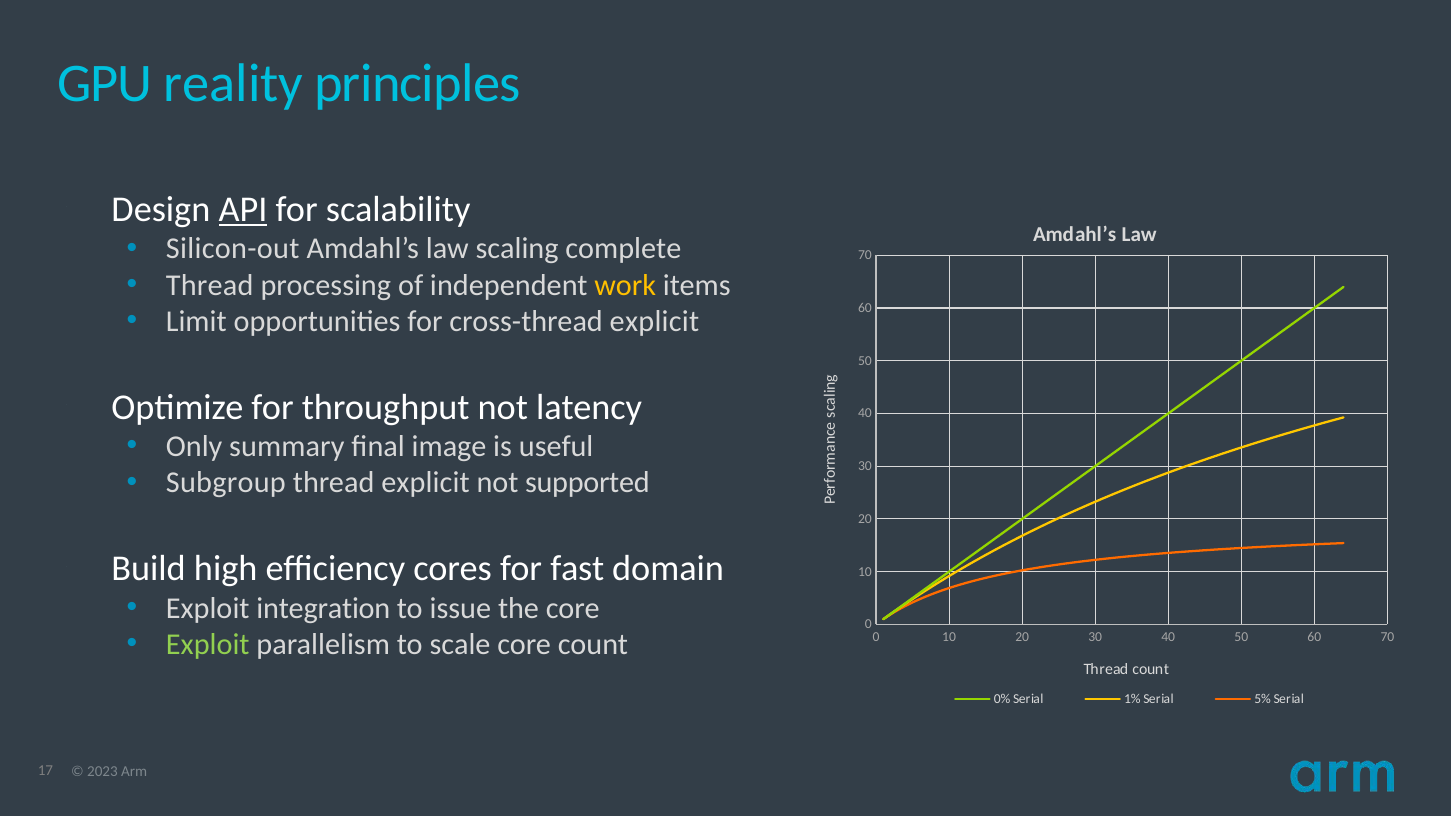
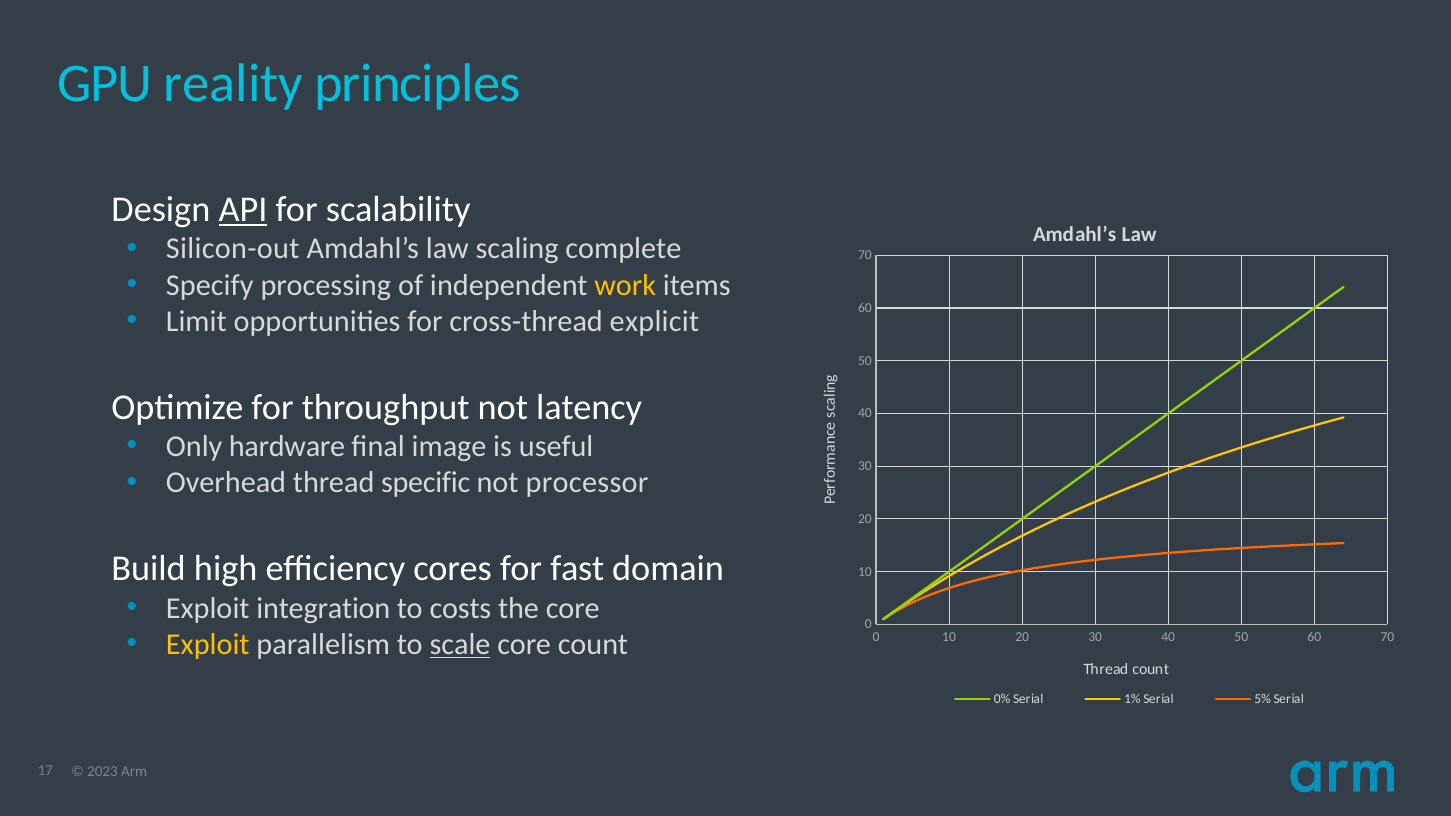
Thread: Thread -> Specify (210, 285)
summary: summary -> hardware (287, 447)
Subgroup: Subgroup -> Overhead (226, 483)
thread explicit: explicit -> specific (426, 483)
supported: supported -> processor (587, 483)
issue: issue -> costs (460, 608)
Exploit colour: light green -> yellow (208, 645)
scale underline: none -> present (460, 645)
